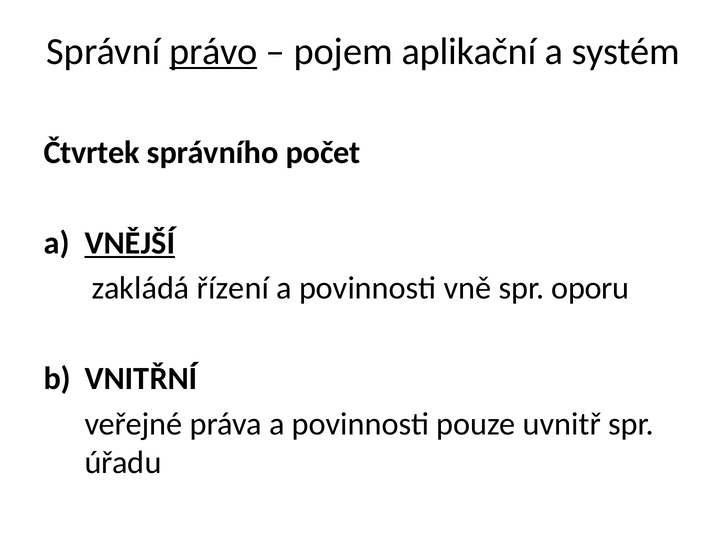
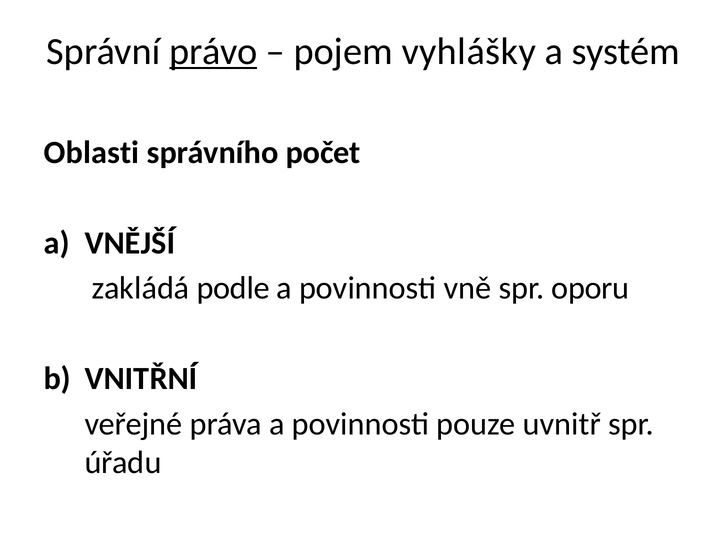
aplikační: aplikační -> vyhlášky (469, 52)
Čtvrtek: Čtvrtek -> Oblasti (91, 153)
VNĚJŠÍ underline: present -> none (130, 243)
řízení: řízení -> podle (233, 288)
